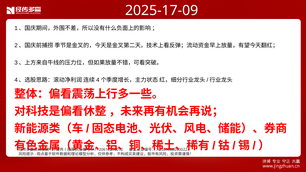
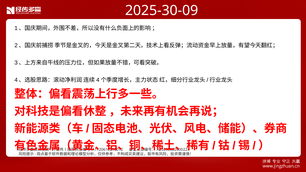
2025-17-09: 2025-17-09 -> 2025-30-09 (162, 11)
